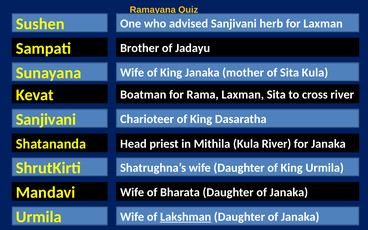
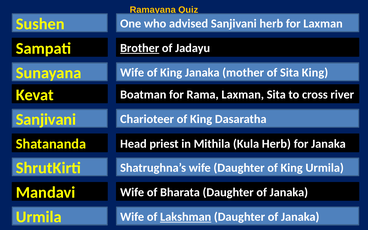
Brother underline: none -> present (140, 48)
Sita Kula: Kula -> King (315, 73)
Kula River: River -> Herb (276, 144)
